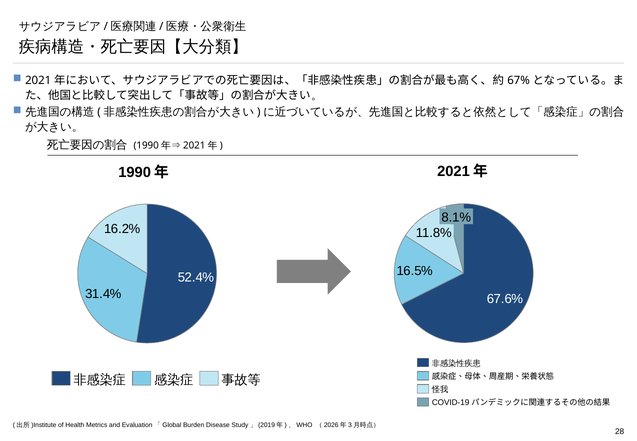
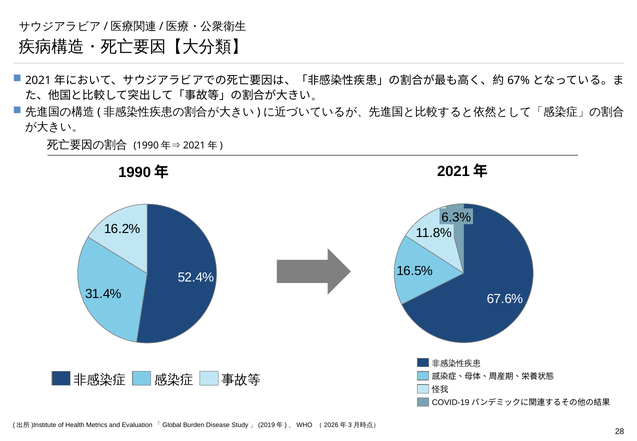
8.1%: 8.1% -> 6.3% (456, 217)
